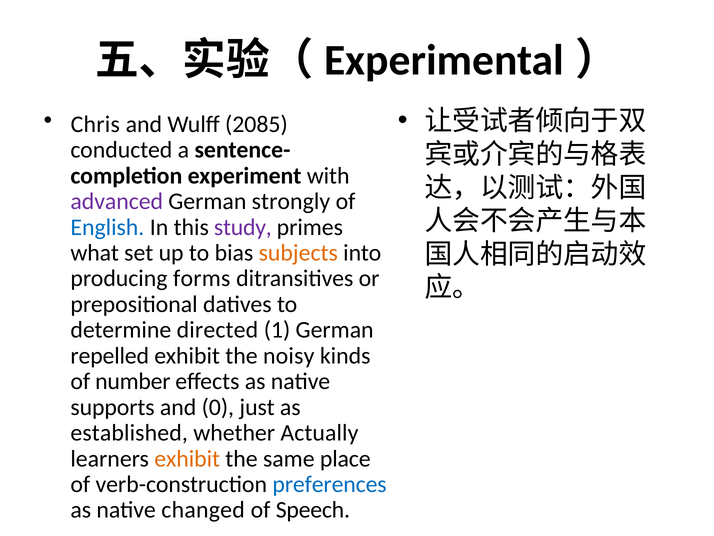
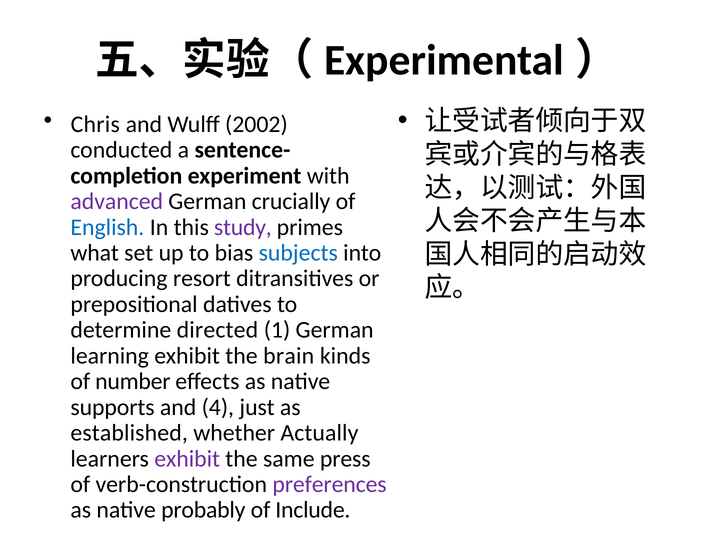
2085: 2085 -> 2002 (256, 124)
strongly: strongly -> crucially (291, 201)
subjects colour: orange -> blue (298, 253)
forms: forms -> resort (202, 278)
repelled: repelled -> learning (110, 355)
noisy: noisy -> brain (289, 355)
0: 0 -> 4 (218, 407)
exhibit colour: orange -> purple (187, 458)
place: place -> press (345, 458)
preferences colour: blue -> purple (330, 484)
changed: changed -> probably (203, 510)
Speech: Speech -> Include (313, 510)
